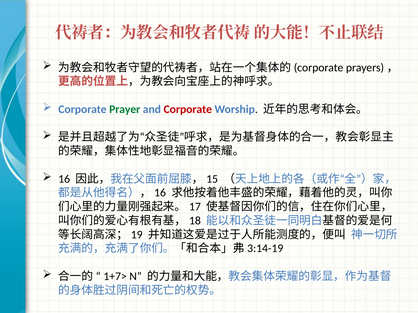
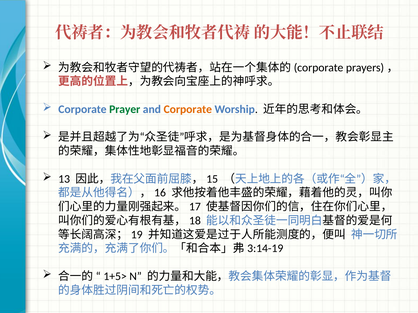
Corporate colour: red -> orange (188, 109)
16: 16 -> 13 (64, 179)
1+7>: 1+7> -> 1+5> (115, 277)
